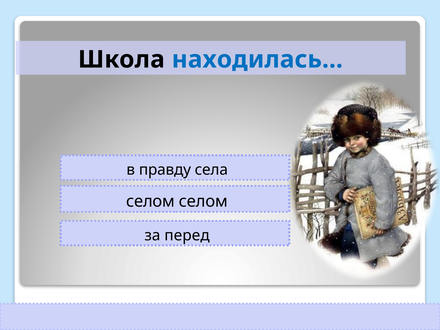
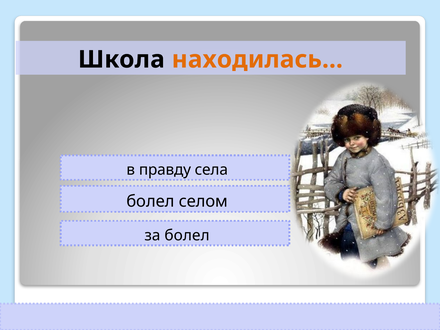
находилась… colour: blue -> orange (257, 59)
селом: селом -> болел (150, 201)
за перед: перед -> болел (187, 235)
